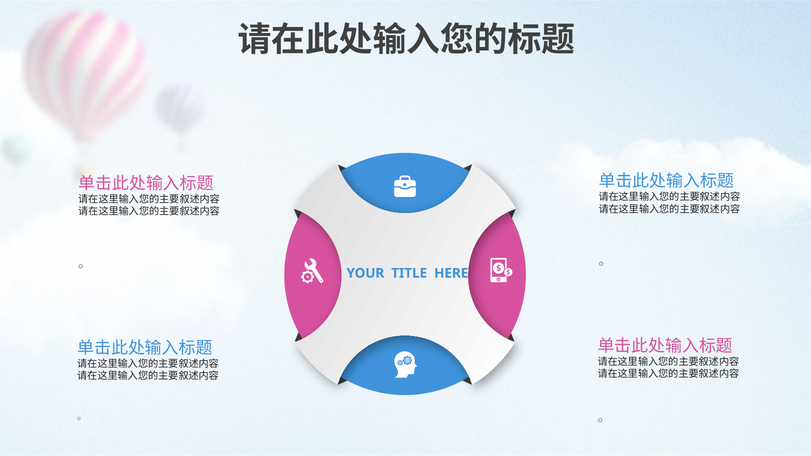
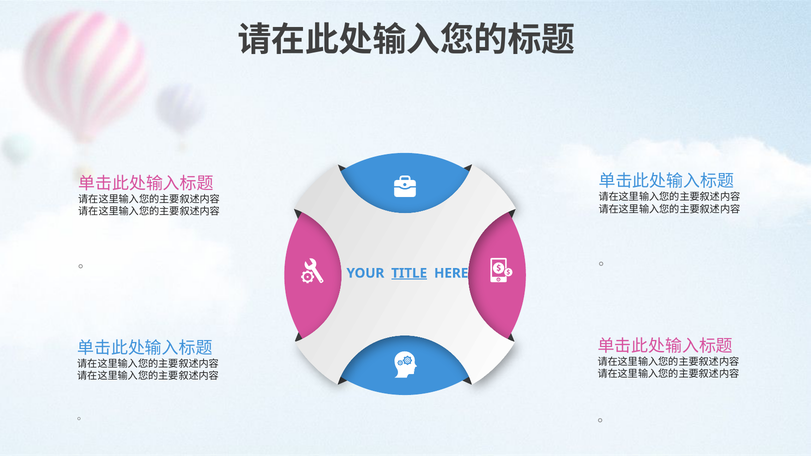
TITLE underline: none -> present (409, 273)
